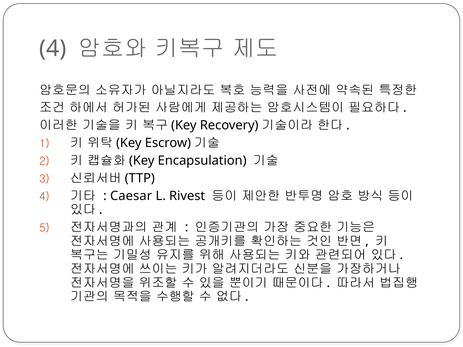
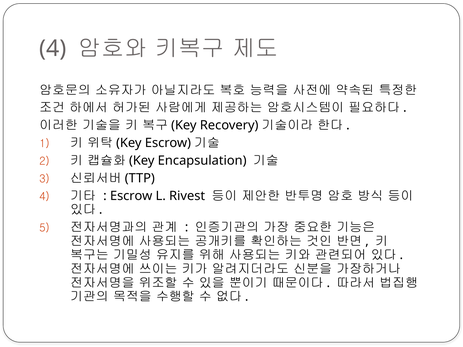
Caesar: Caesar -> Escrow (131, 196)
